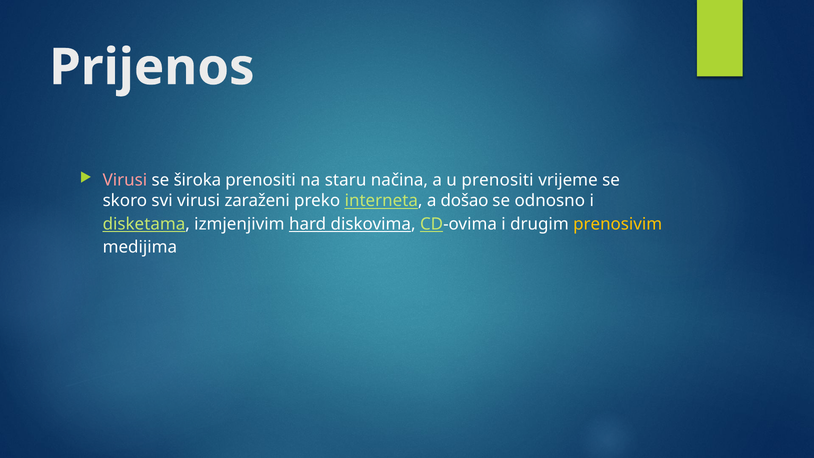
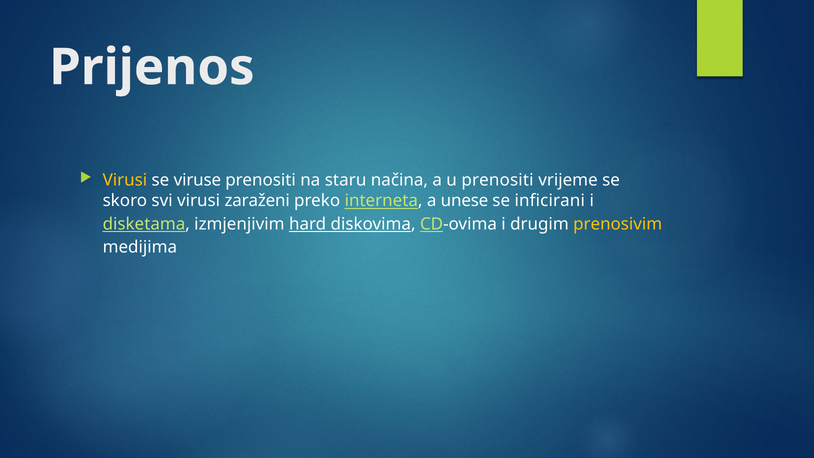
Virusi colour: pink -> yellow (125, 180)
široka: široka -> viruse (197, 180)
došao: došao -> unese (465, 201)
odnosno: odnosno -> inficirani (550, 201)
